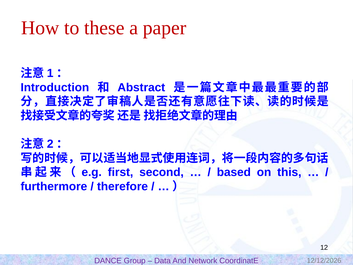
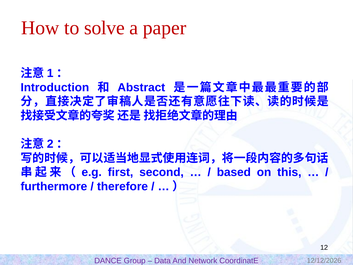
these: these -> solve (104, 28)
